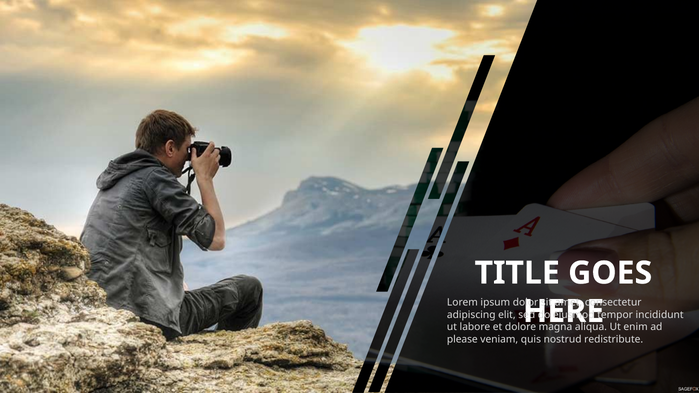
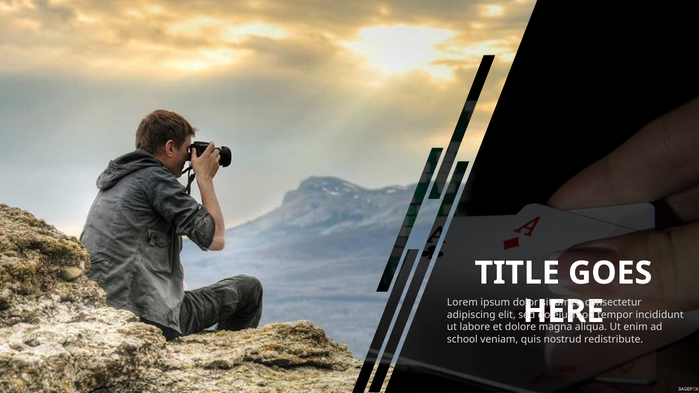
please: please -> school (462, 339)
